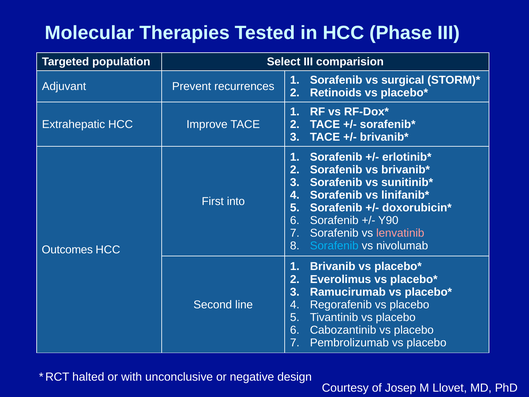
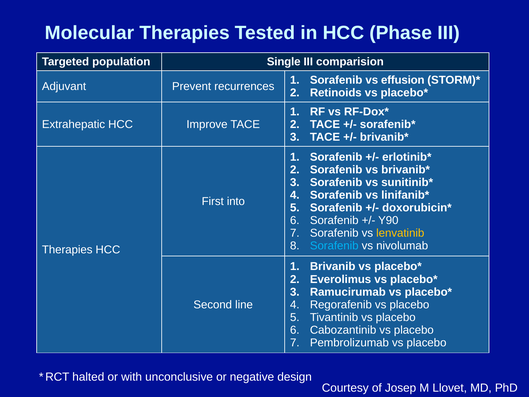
Select: Select -> Single (284, 62)
surgical: surgical -> effusion (403, 80)
lenvatinib colour: pink -> yellow (400, 233)
Outcomes: Outcomes -> Therapies (67, 250)
